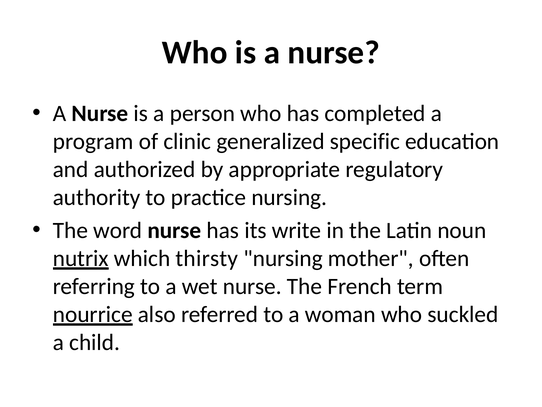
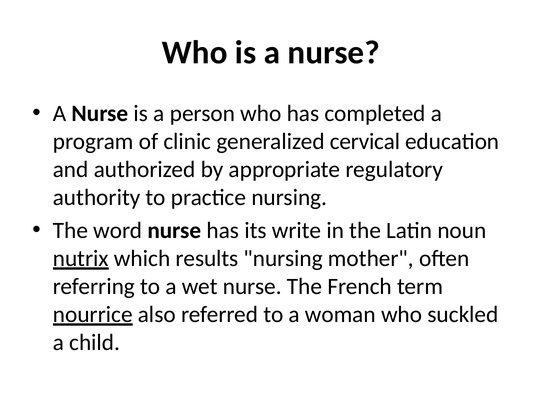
specific: specific -> cervical (365, 141)
thirsty: thirsty -> results (207, 258)
